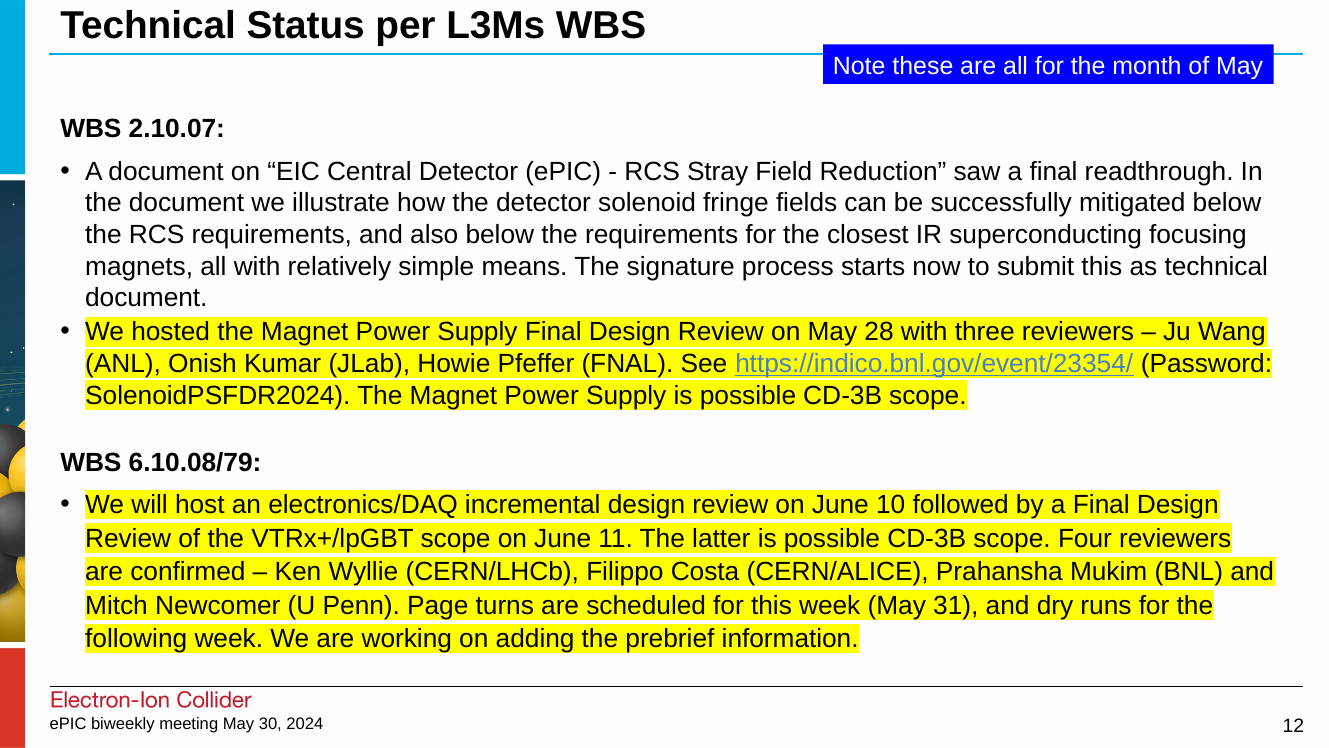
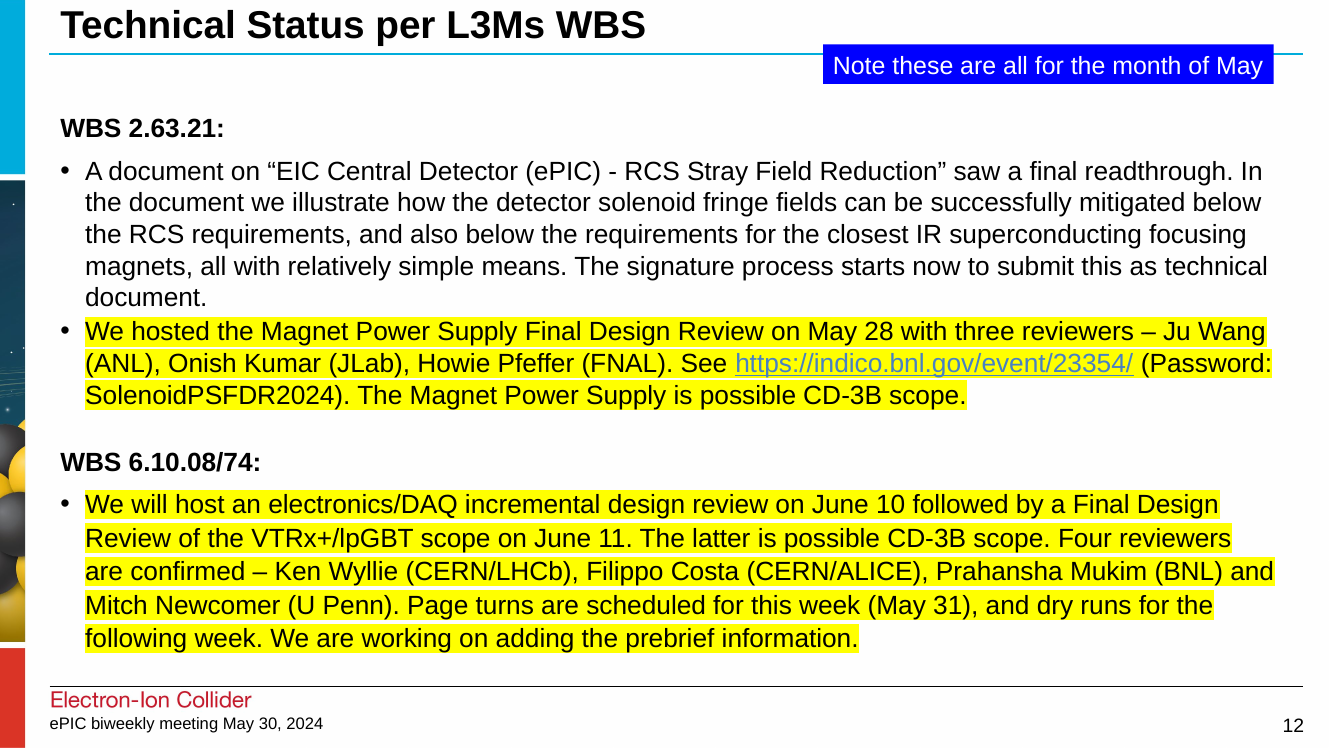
2.10.07: 2.10.07 -> 2.63.21 (177, 129)
6.10.08/79: 6.10.08/79 -> 6.10.08/74 (195, 463)
